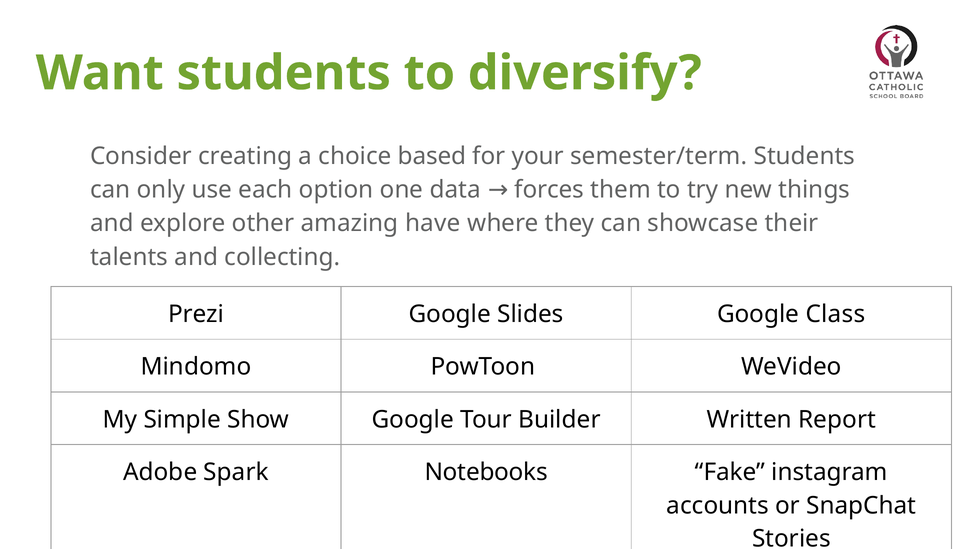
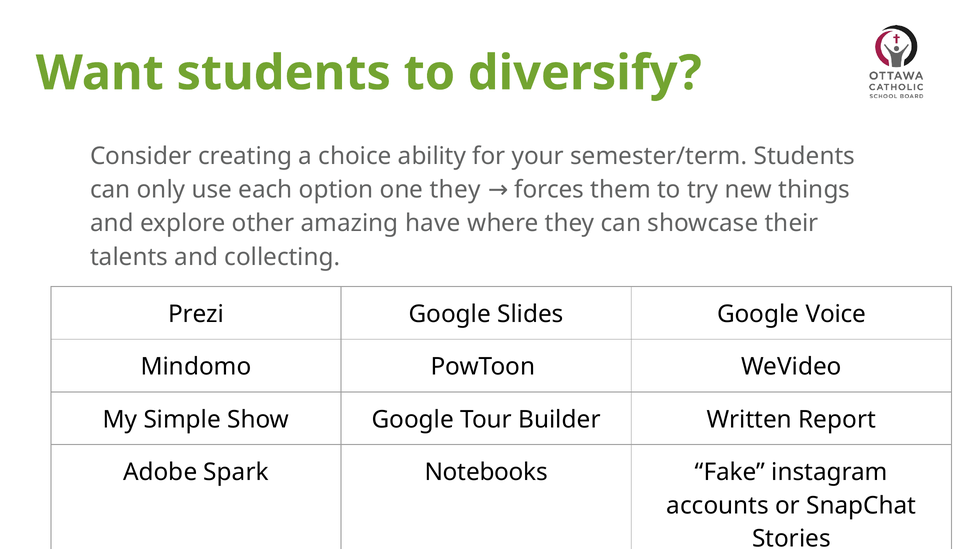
based: based -> ability (432, 156)
one data: data -> they (455, 189)
Class: Class -> Voice (836, 314)
